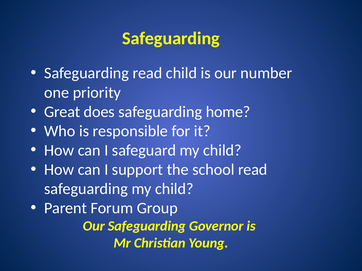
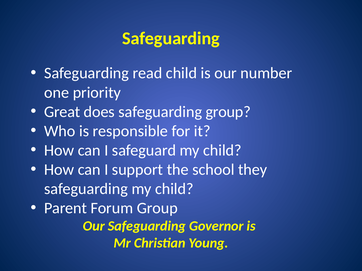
safeguarding home: home -> group (228, 112)
school read: read -> they (253, 170)
